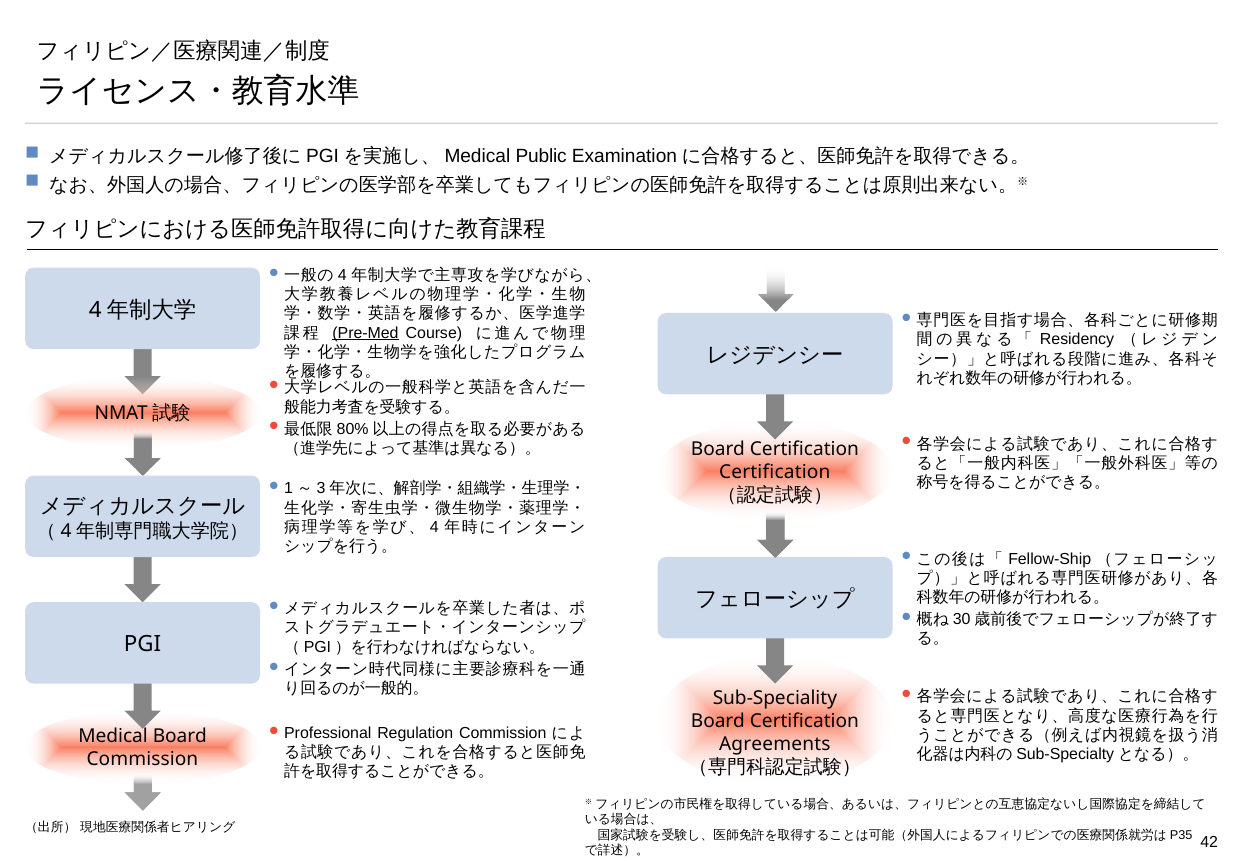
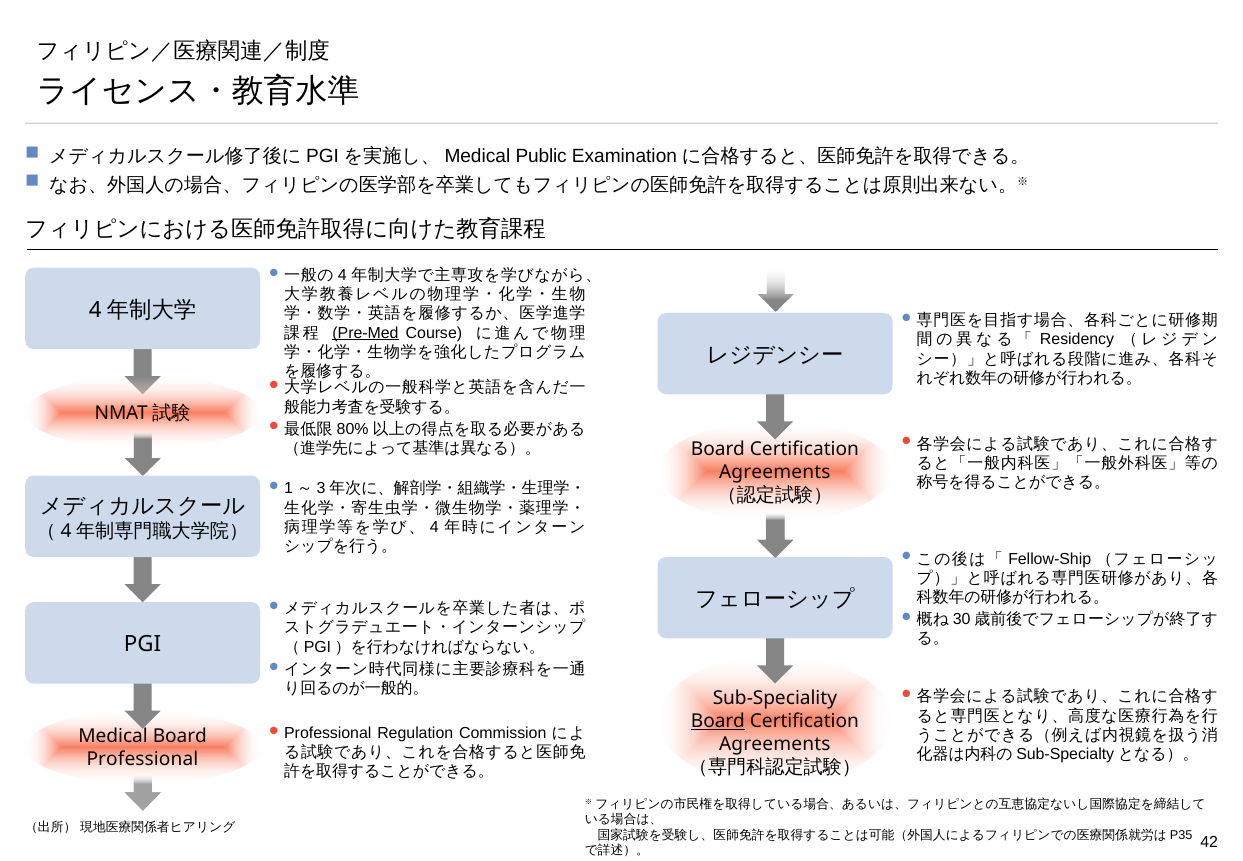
Certification: Certification -> Agreements (775, 472)
Board underline: none -> present (718, 721)
Commission: Commission -> Professional (142, 759)
